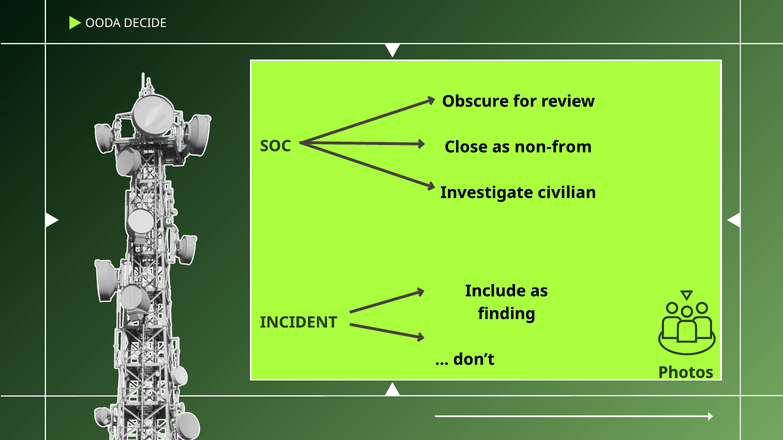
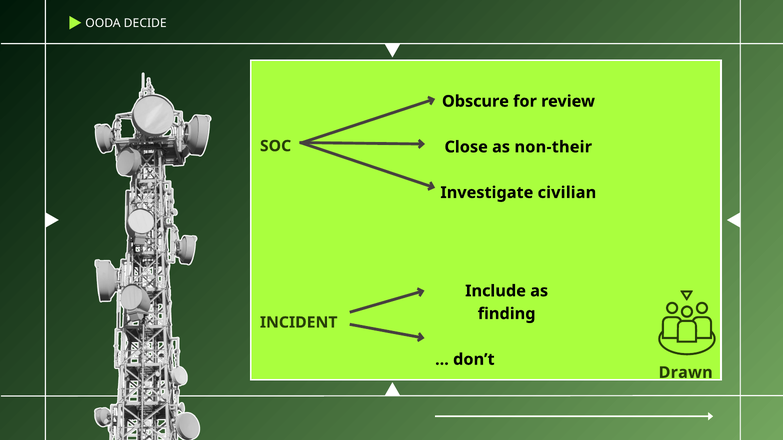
non-from: non-from -> non-their (553, 147)
Photos: Photos -> Drawn (686, 373)
